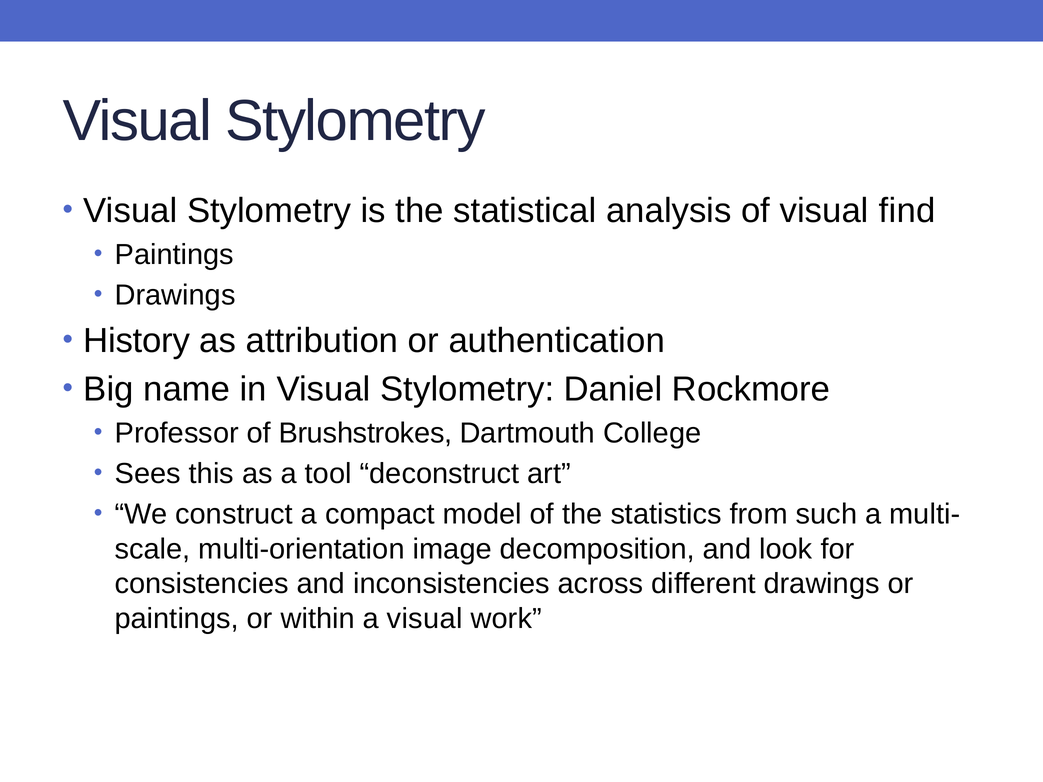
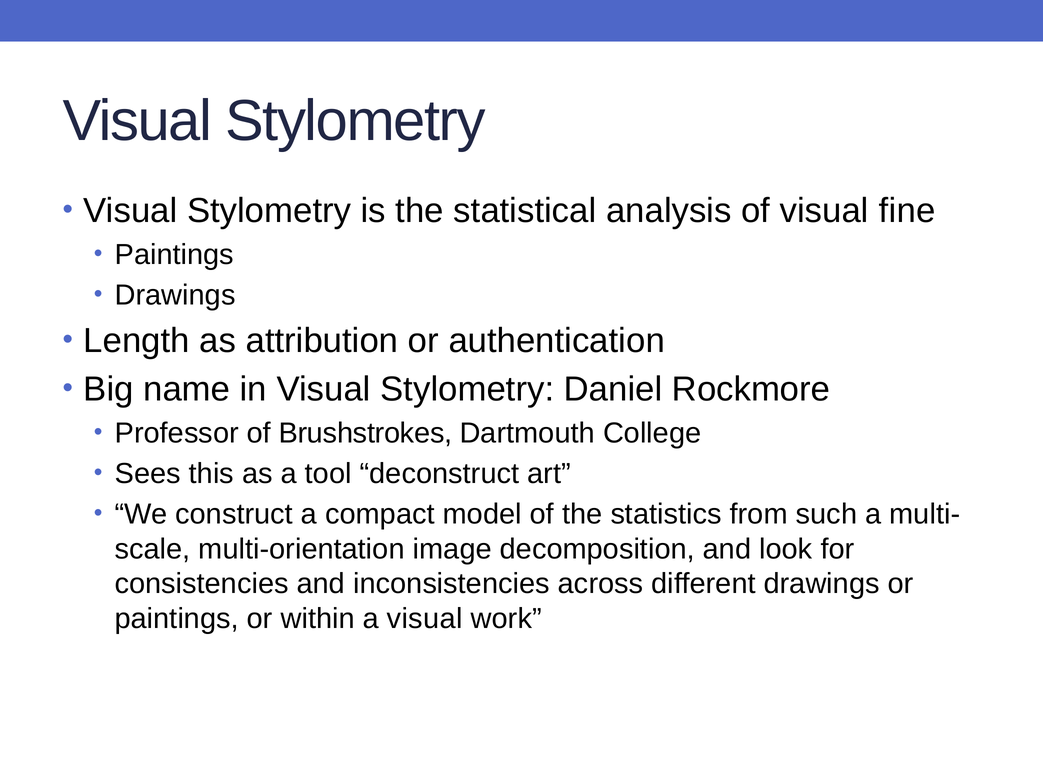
find: find -> fine (907, 211)
History: History -> Length (137, 341)
